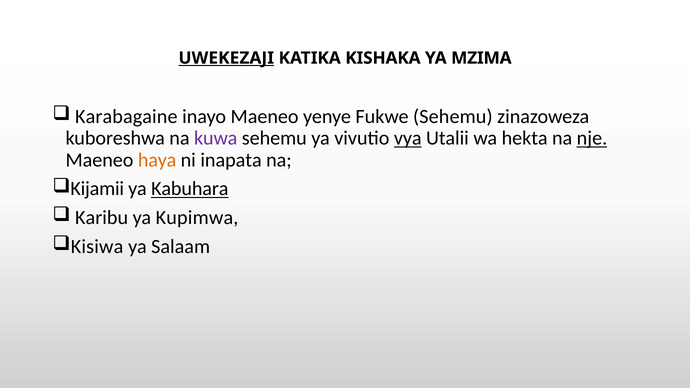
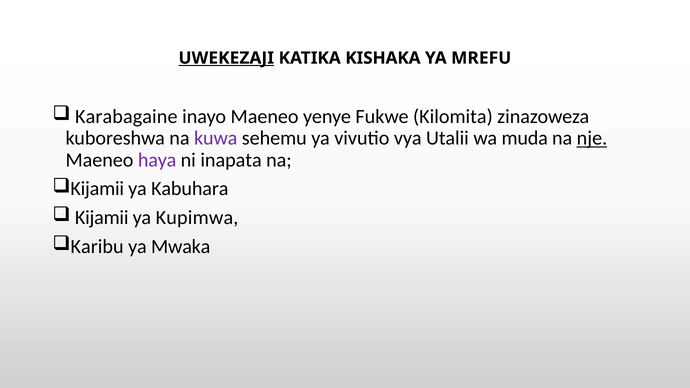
MZIMA: MZIMA -> MREFU (481, 58)
Fukwe Sehemu: Sehemu -> Kilomita (453, 117)
vya underline: present -> none (408, 138)
hekta: hekta -> muda (525, 138)
haya colour: orange -> purple (157, 160)
Kabuhara underline: present -> none (190, 189)
Karibu: Karibu -> Kijamii (102, 218)
Kisiwa: Kisiwa -> Karibu (97, 247)
Salaam: Salaam -> Mwaka (181, 247)
